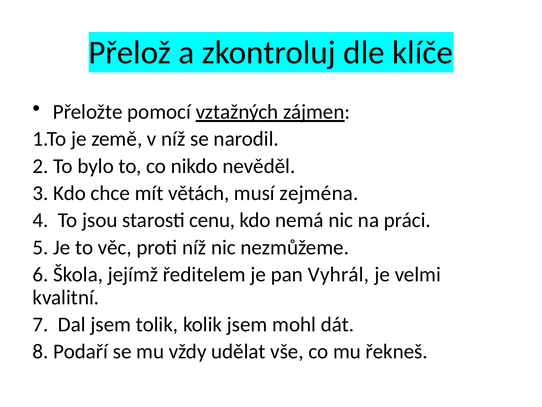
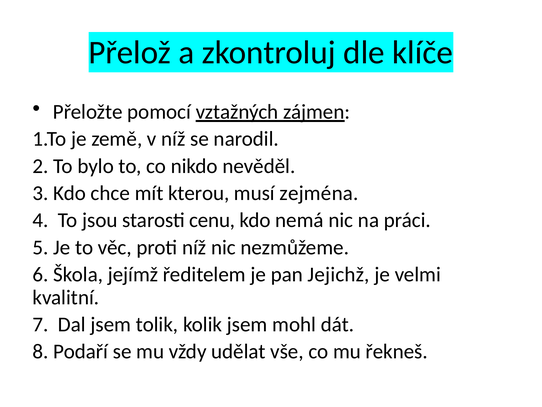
větách: větách -> kterou (199, 193)
Vyhrál: Vyhrál -> Jejichž (339, 274)
